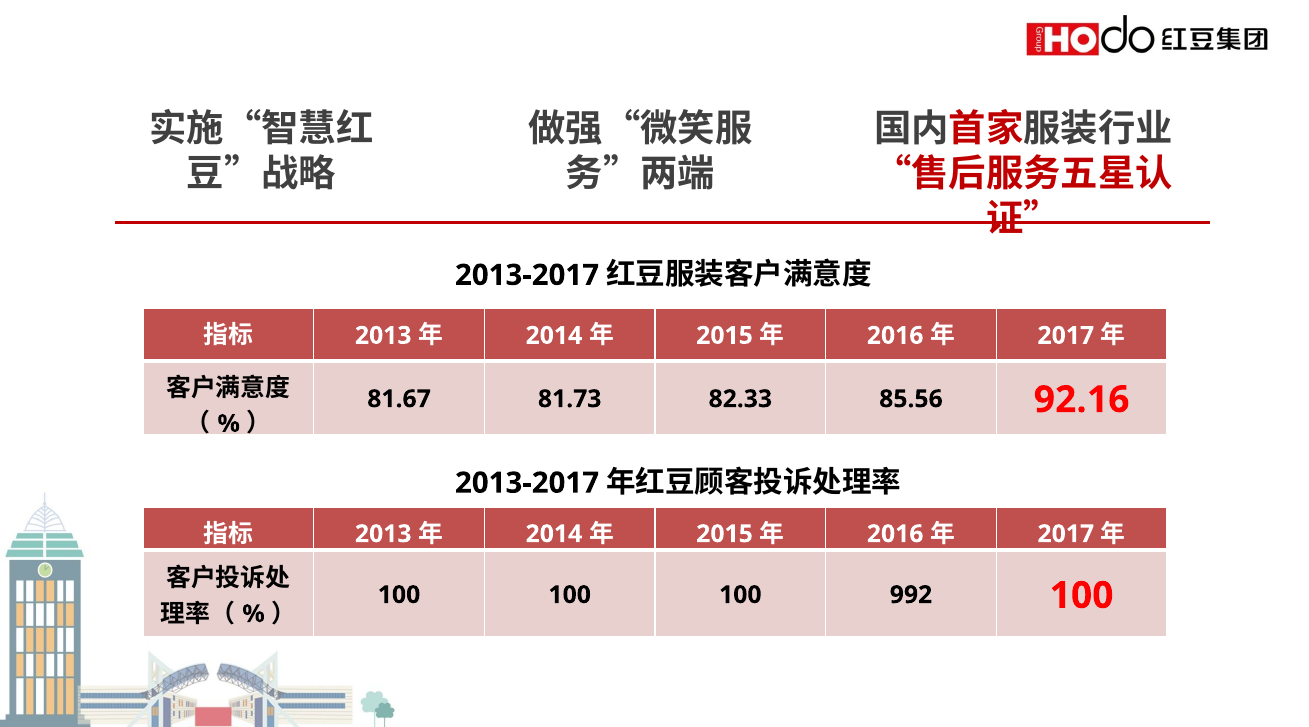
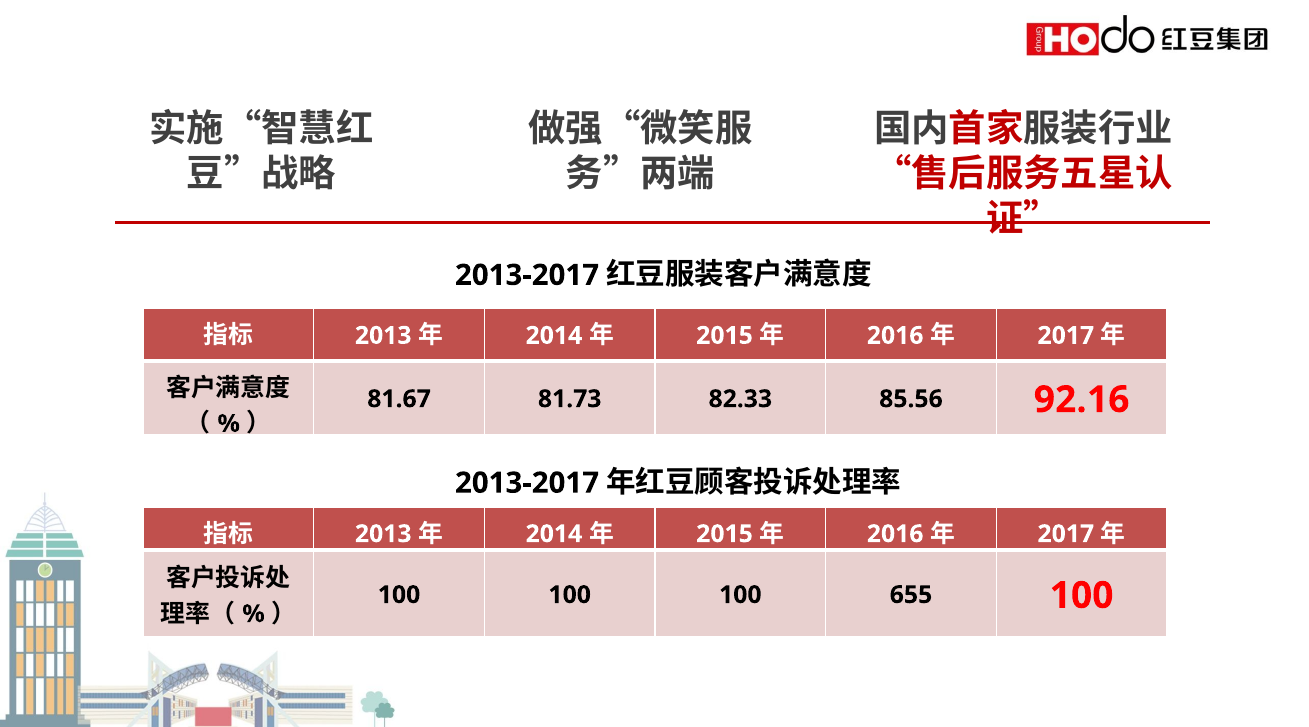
992: 992 -> 655 (911, 595)
